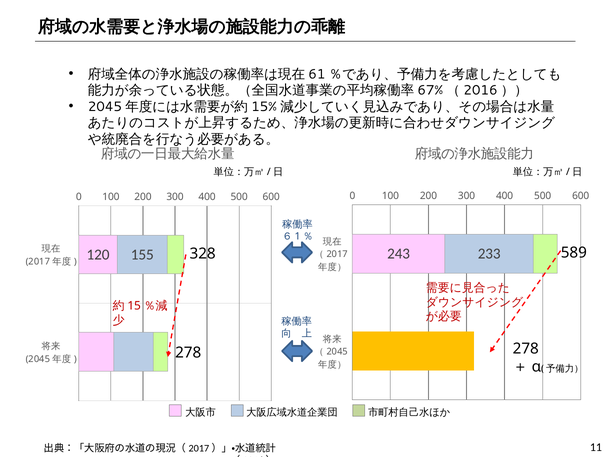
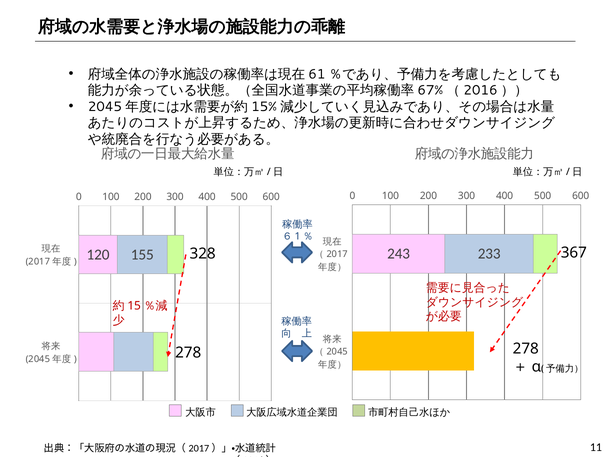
589: 589 -> 367 (574, 253)
